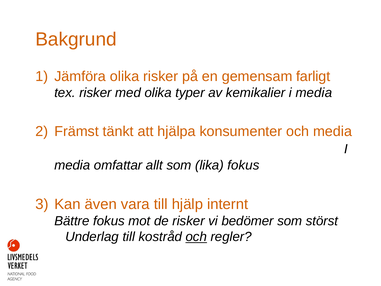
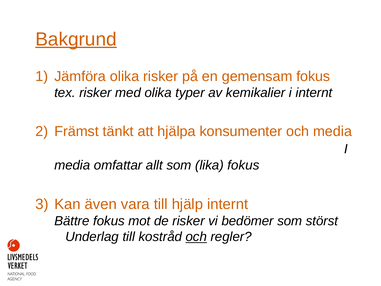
Bakgrund underline: none -> present (76, 39)
gemensam farligt: farligt -> fokus (313, 76)
kemikalier i media: media -> internt (314, 93)
